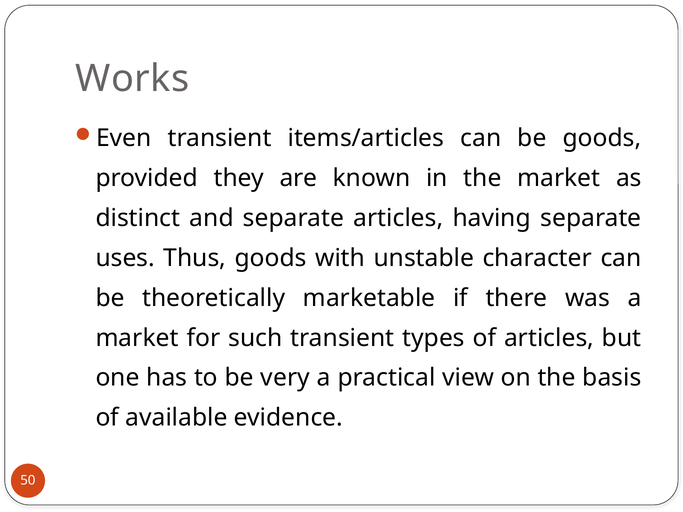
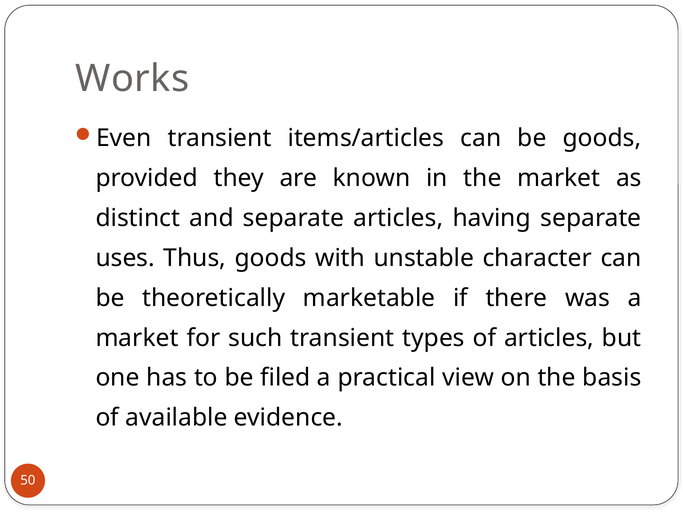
very: very -> filed (285, 378)
